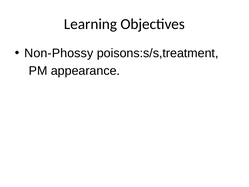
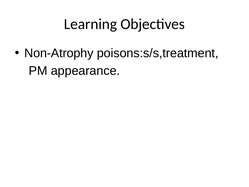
Non-Phossy: Non-Phossy -> Non-Atrophy (59, 53)
